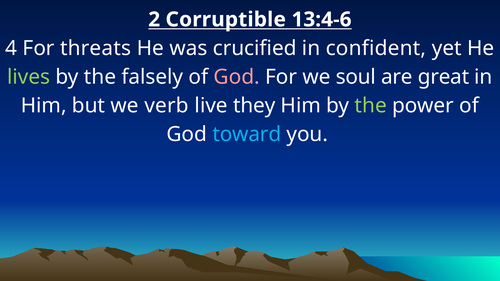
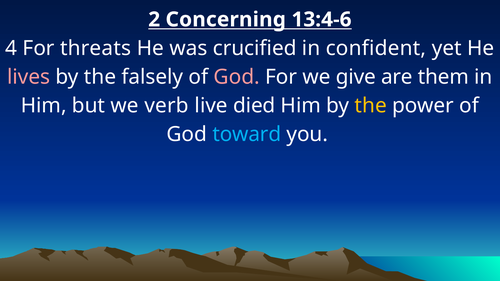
Corruptible: Corruptible -> Concerning (226, 20)
lives colour: light green -> pink (29, 77)
soul: soul -> give (356, 77)
great: great -> them (444, 77)
they: they -> died (254, 106)
the colour: light green -> yellow (371, 106)
